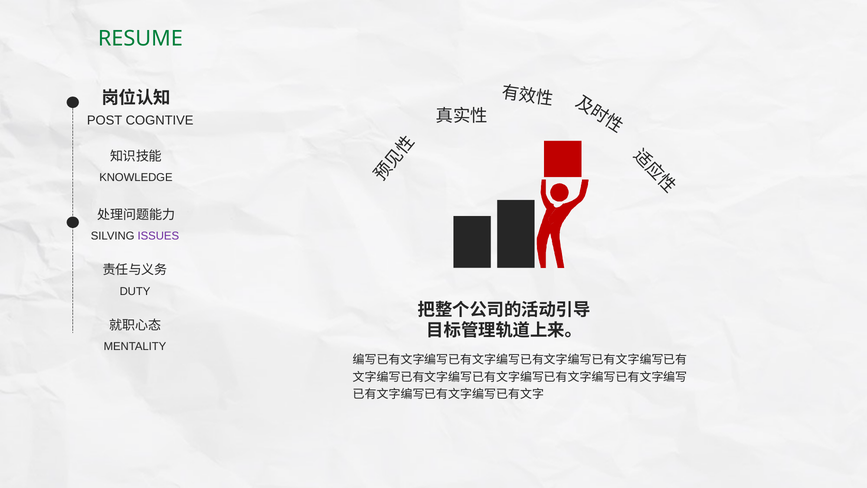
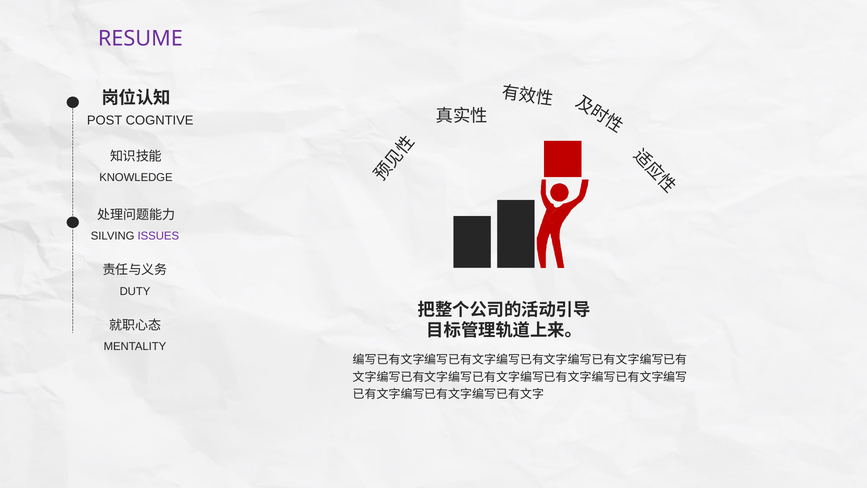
RESUME colour: green -> purple (140, 38)
